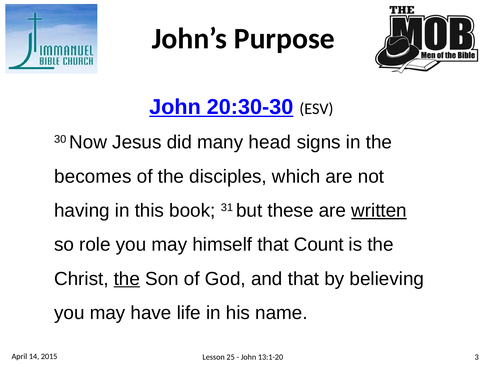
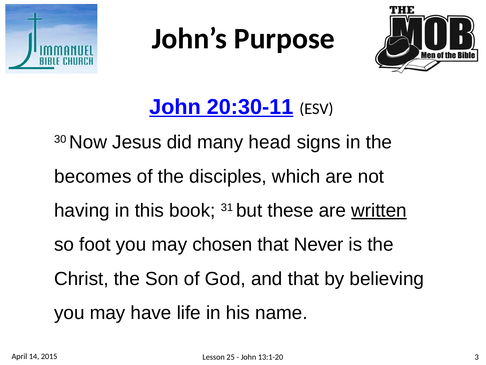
20:30-30: 20:30-30 -> 20:30-11 (250, 107)
role: role -> foot (95, 244)
himself: himself -> chosen (222, 244)
Count: Count -> Never (319, 244)
the underline: present -> none (127, 278)
